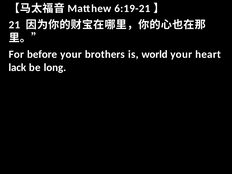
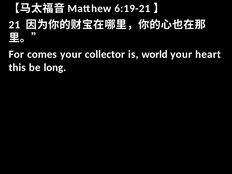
before: before -> comes (42, 54)
brothers: brothers -> collector (105, 54)
lack: lack -> this (17, 68)
